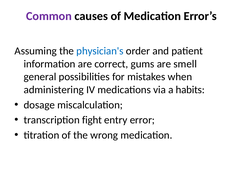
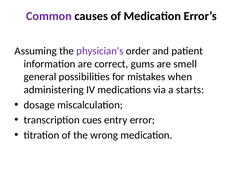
physician's colour: blue -> purple (100, 51)
habits: habits -> starts (190, 90)
fight: fight -> cues (92, 120)
